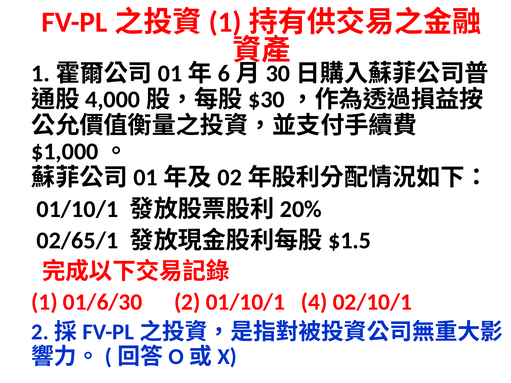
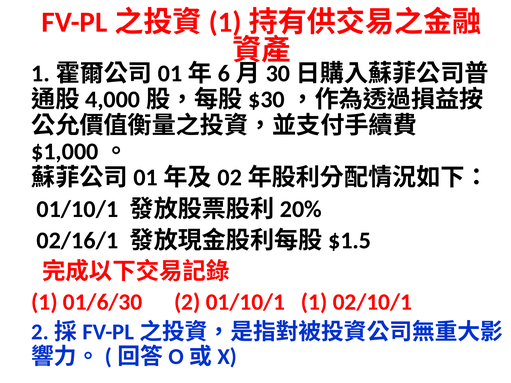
02/65/1: 02/65/1 -> 02/16/1 (77, 241)
01/10/1 4: 4 -> 1 (314, 302)
